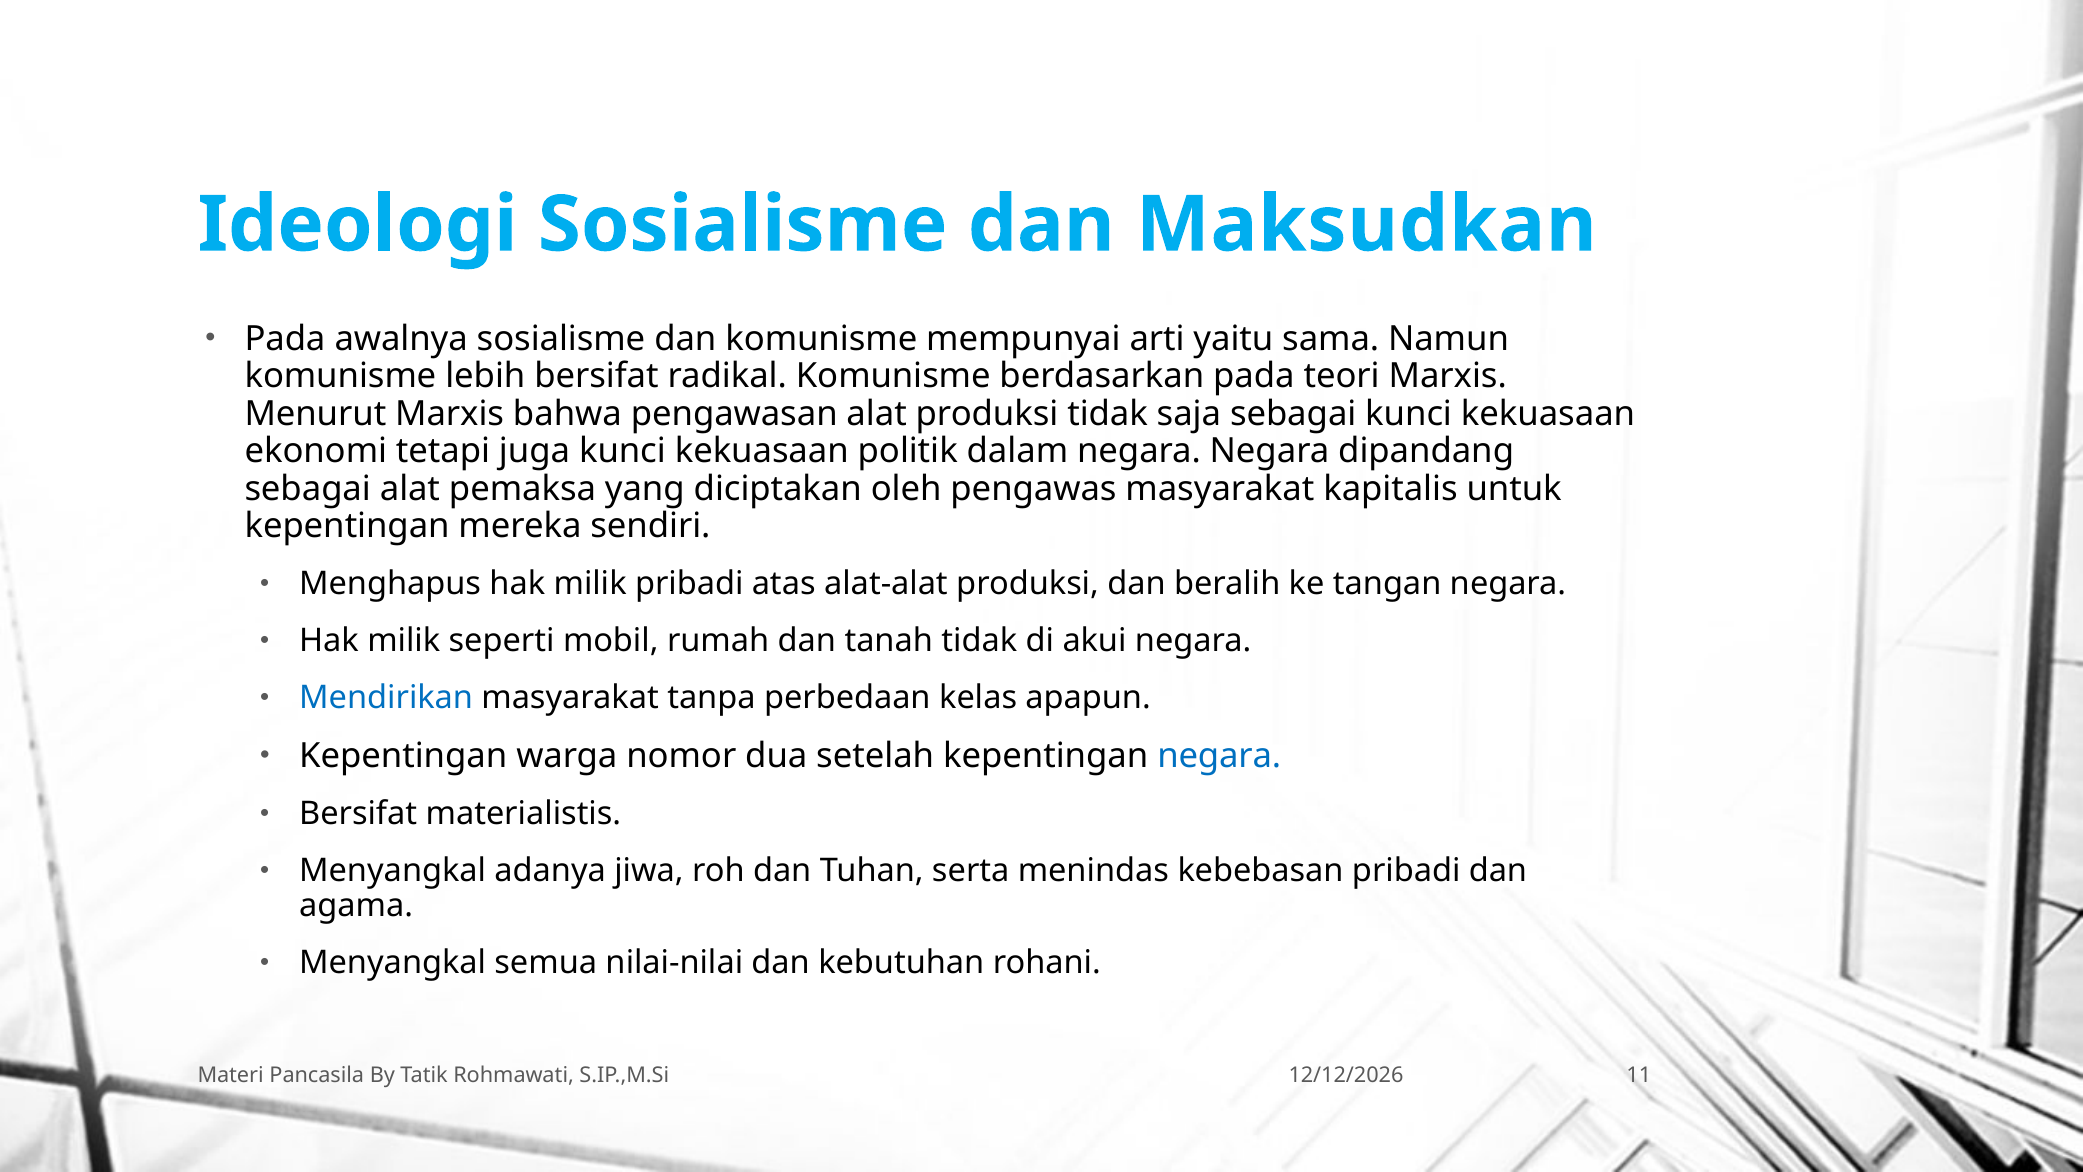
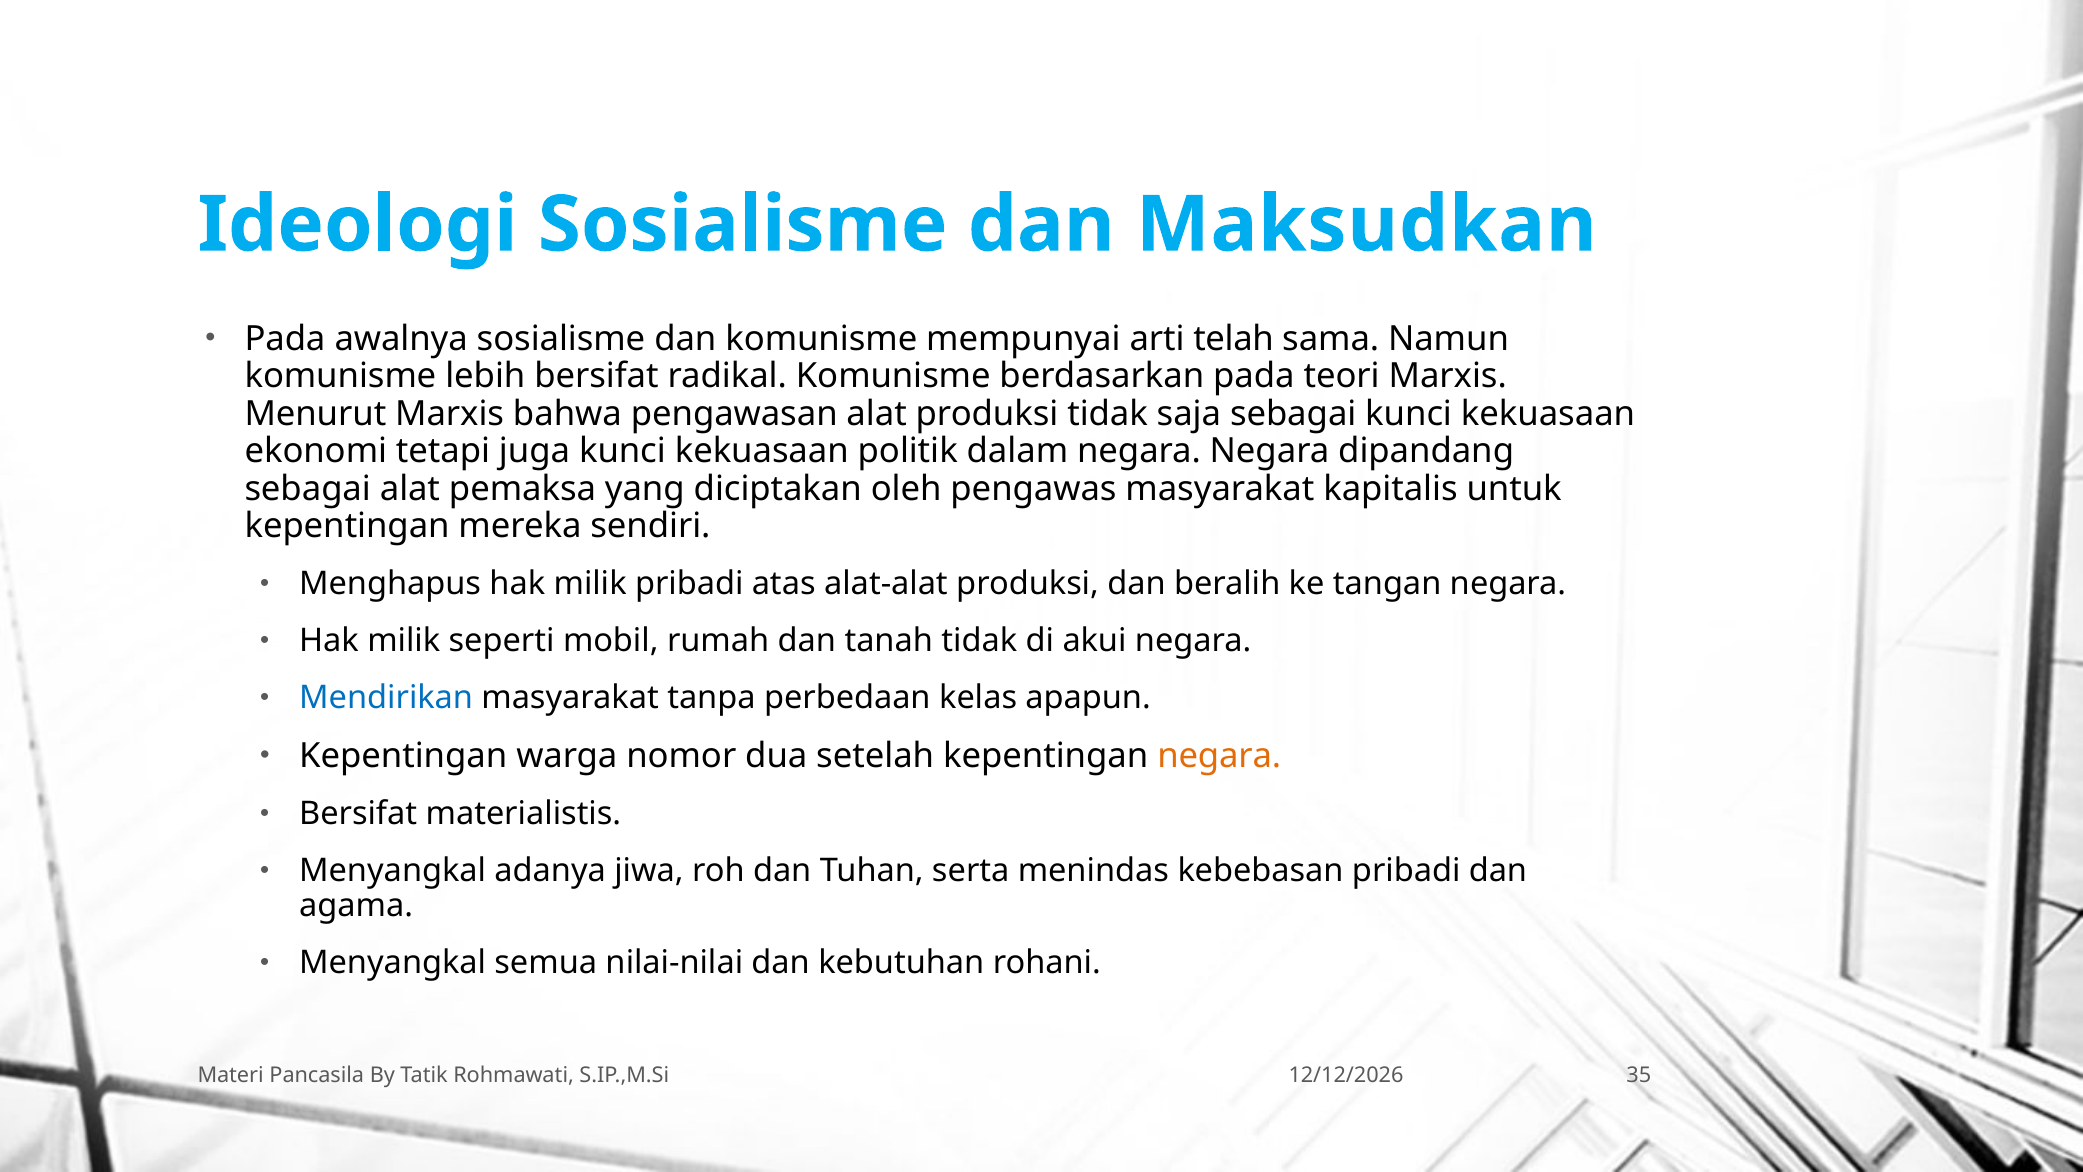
yaitu: yaitu -> telah (1234, 339)
negara colour: blue -> orange (1219, 756)
11: 11 -> 35 (1639, 1075)
